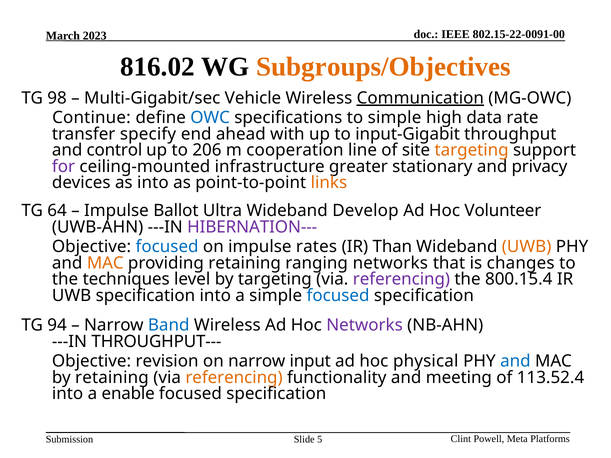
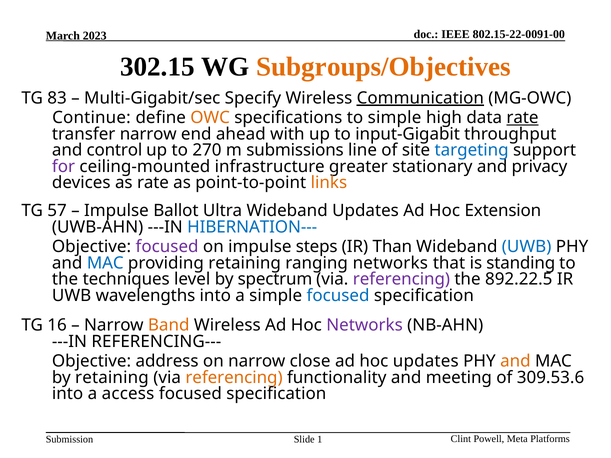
816.02: 816.02 -> 302.15 (157, 67)
98: 98 -> 83 (57, 98)
Vehicle: Vehicle -> Specify (253, 98)
OWC colour: blue -> orange (210, 118)
rate underline: none -> present (522, 118)
transfer specify: specify -> narrow (148, 134)
206: 206 -> 270 (207, 150)
cooperation: cooperation -> submissions (295, 150)
targeting colour: orange -> blue (472, 150)
as into: into -> rate (153, 183)
64: 64 -> 57 (57, 211)
Wideband Develop: Develop -> Updates (366, 211)
Volunteer: Volunteer -> Extension (503, 211)
HIBERNATION--- colour: purple -> blue (252, 227)
focused colour: blue -> purple (167, 247)
rates: rates -> steps (317, 247)
UWB colour: orange -> blue (527, 247)
MAC colour: orange -> blue (105, 263)
changes: changes -> standing (521, 263)
by targeting: targeting -> spectrum (275, 279)
800.15.4: 800.15.4 -> 892.22.5 (519, 279)
UWB specification: specification -> wavelengths (145, 296)
94: 94 -> 16 (57, 325)
Band colour: blue -> orange (169, 325)
THROUGHPUT---: THROUGHPUT--- -> REFERENCING--- (156, 342)
revision: revision -> address (167, 361)
input: input -> close (310, 361)
hoc physical: physical -> updates (426, 361)
and colour: blue -> orange (515, 361)
113.52.4: 113.52.4 -> 309.53.6 (551, 378)
enable: enable -> access (128, 394)
5: 5 -> 1 (320, 439)
